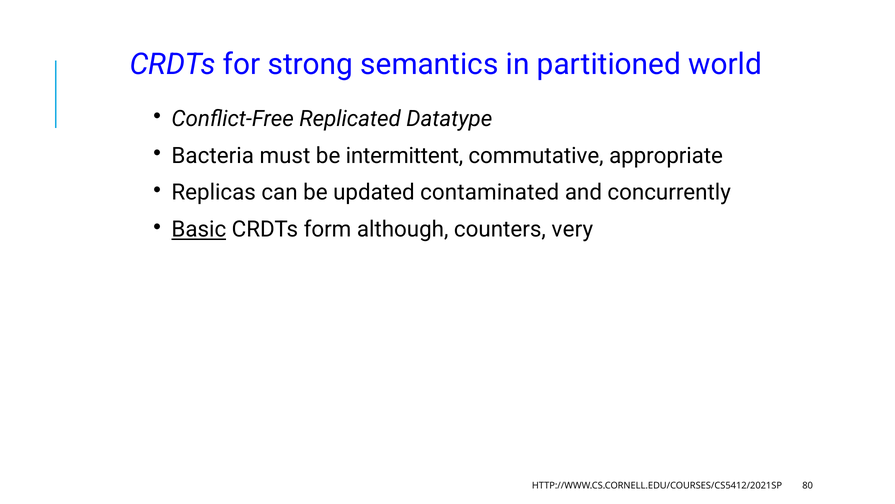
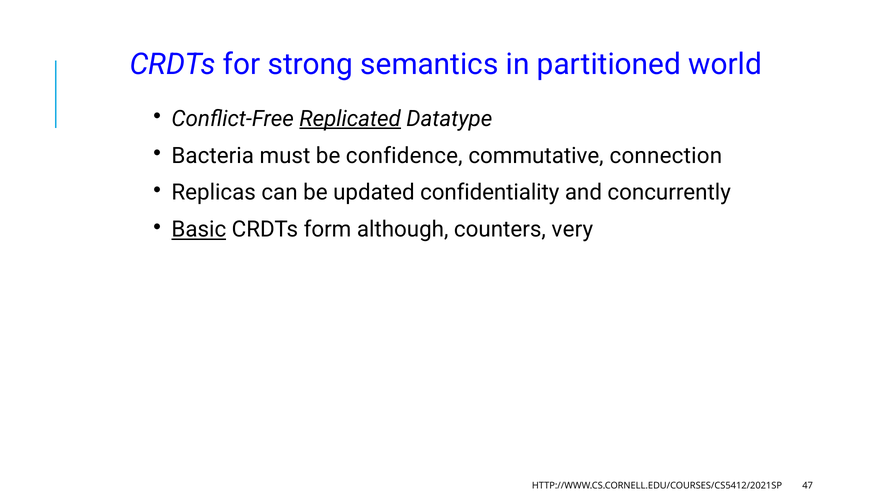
Replicated underline: none -> present (350, 119)
intermittent: intermittent -> confidence (404, 155)
appropriate: appropriate -> connection (666, 155)
contaminated: contaminated -> confidentiality (490, 192)
80: 80 -> 47 (808, 485)
